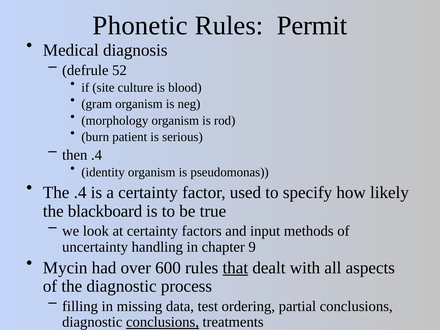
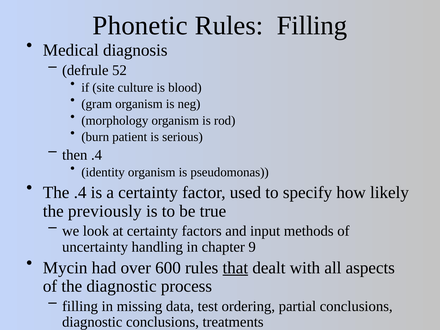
Rules Permit: Permit -> Filling (312, 26)
blackboard: blackboard -> previously (105, 211)
conclusions underline: present -> none (162, 322)
